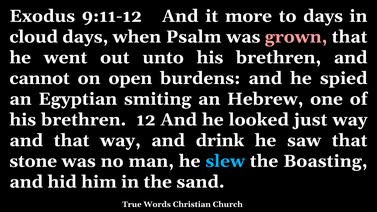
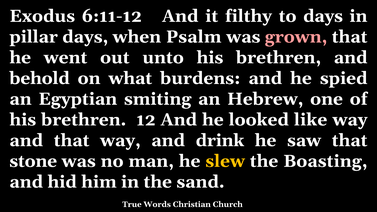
9:11-12: 9:11-12 -> 6:11-12 (112, 16)
more: more -> filthy (248, 16)
cloud: cloud -> pillar (34, 37)
cannot: cannot -> behold (40, 78)
open: open -> what (130, 78)
just: just -> like (311, 120)
slew colour: light blue -> yellow (225, 161)
